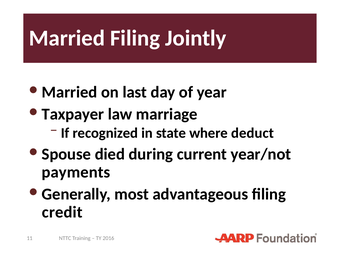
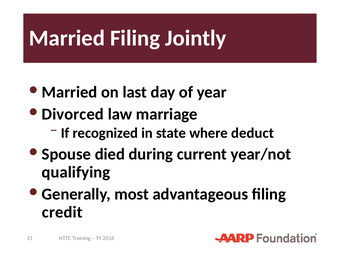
Taxpayer: Taxpayer -> Divorced (73, 114)
payments: payments -> qualifying (76, 172)
